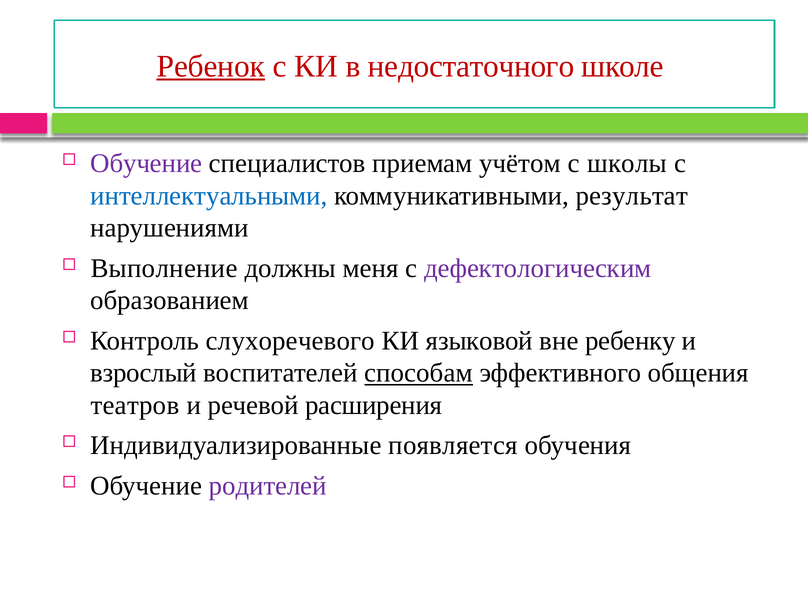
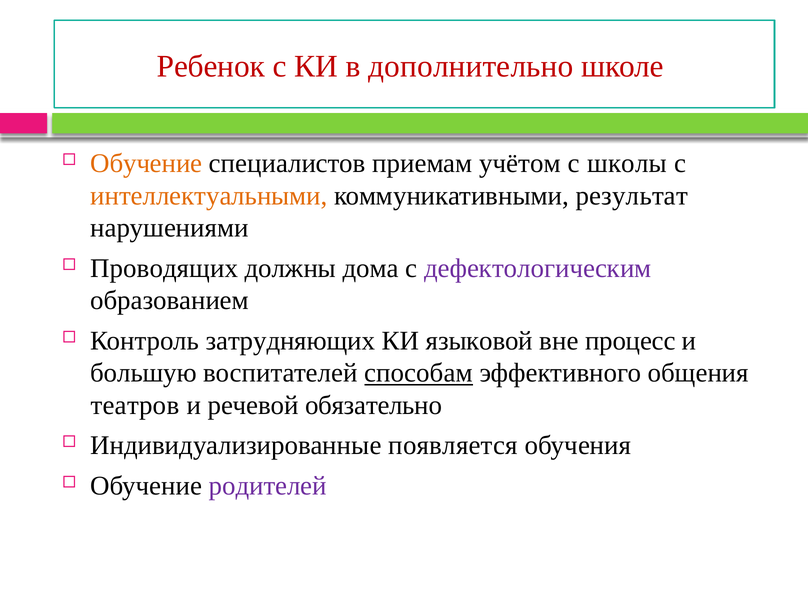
Ребенок underline: present -> none (211, 66)
недостаточного: недостаточного -> дополнительно (471, 66)
Обучение colour: purple -> orange (146, 163)
интеллектуальными colour: blue -> orange (209, 196)
Выполнение: Выполнение -> Проводящих (164, 268)
меня: меня -> дома (371, 268)
слухоречевого: слухоречевого -> затрудняющих (291, 341)
ребенку: ребенку -> процесс (630, 341)
взрослый: взрослый -> большую (144, 373)
расширения: расширения -> обязательно (374, 405)
